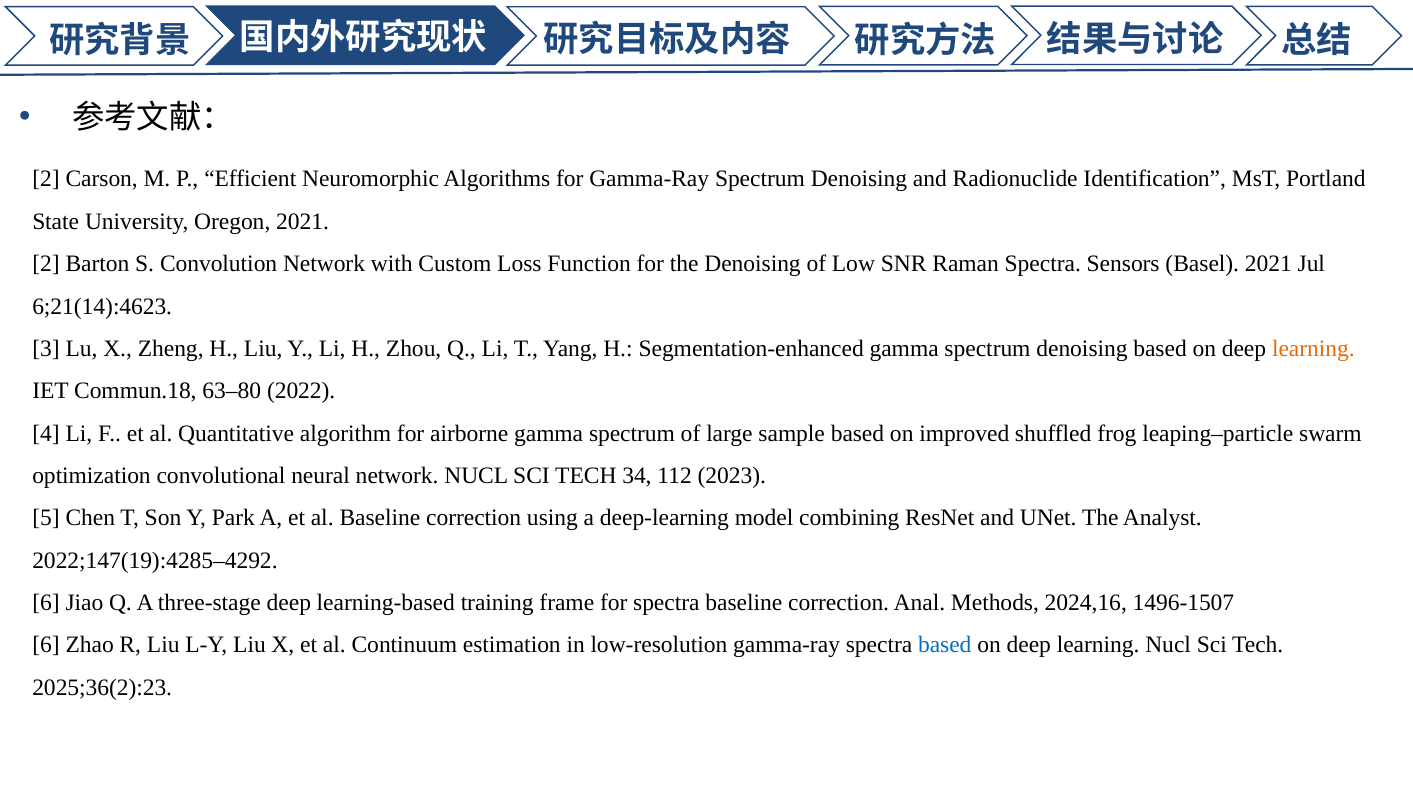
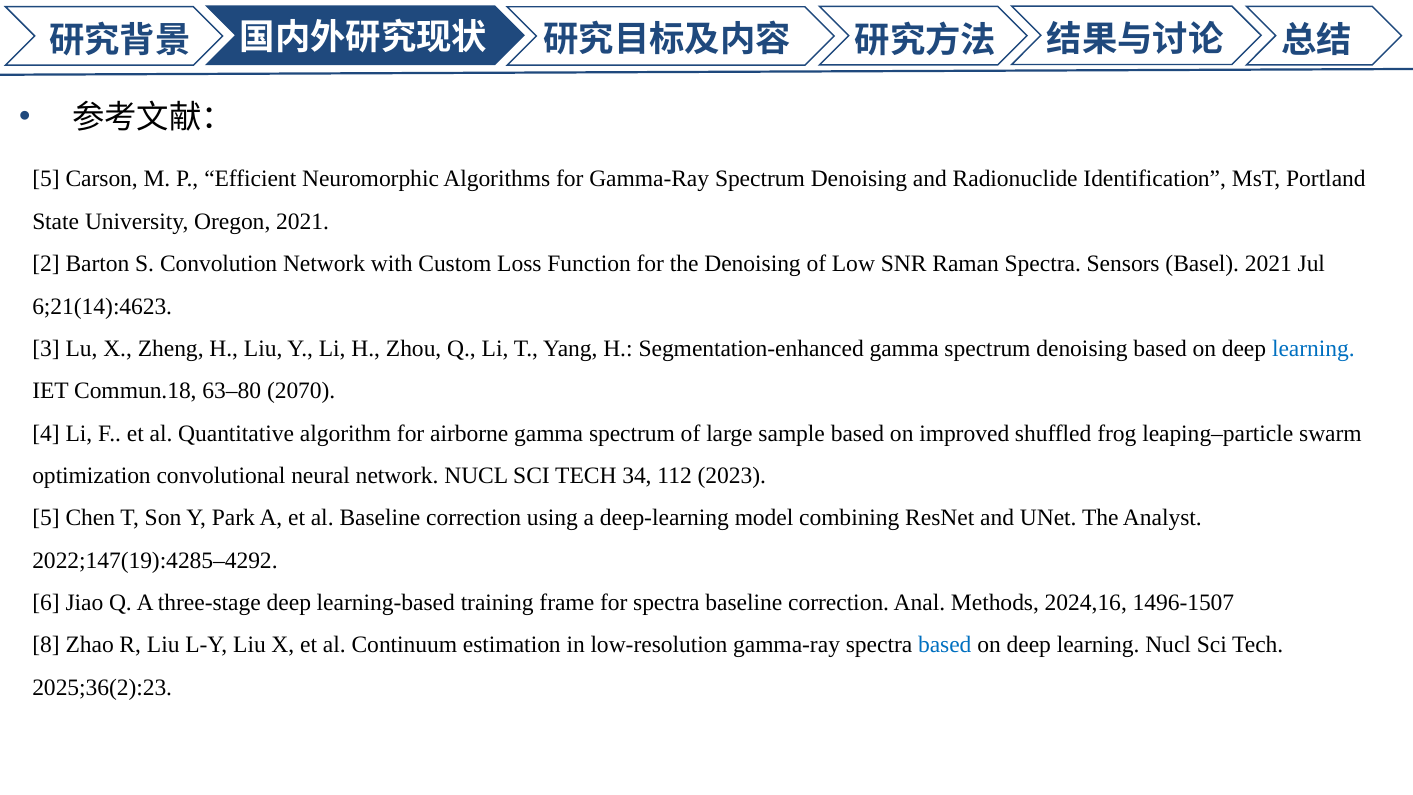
2: 2 -> 5 (46, 179)
learning colour: orange -> blue (1313, 349)
2022: 2022 -> 2070 (301, 391)
6: 6 -> 8 (46, 645)
